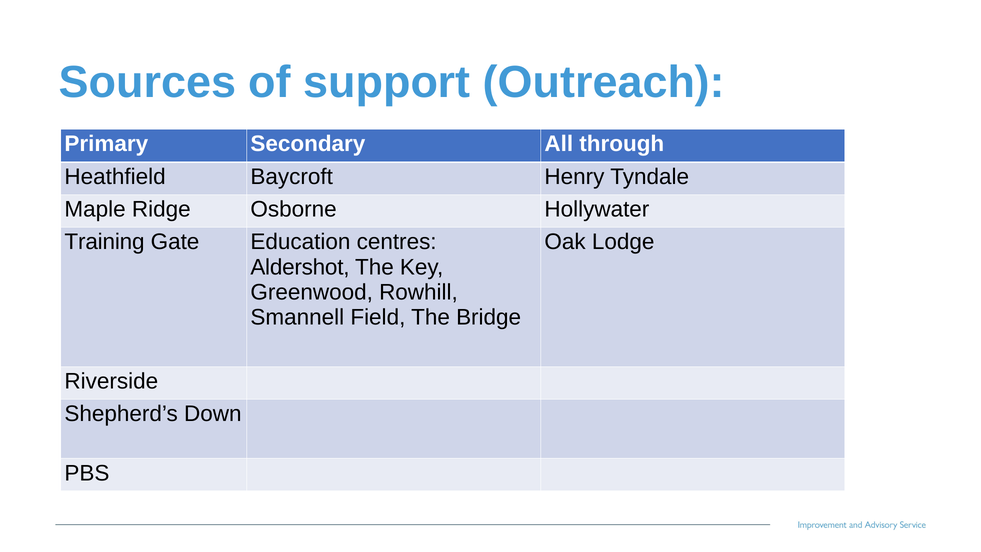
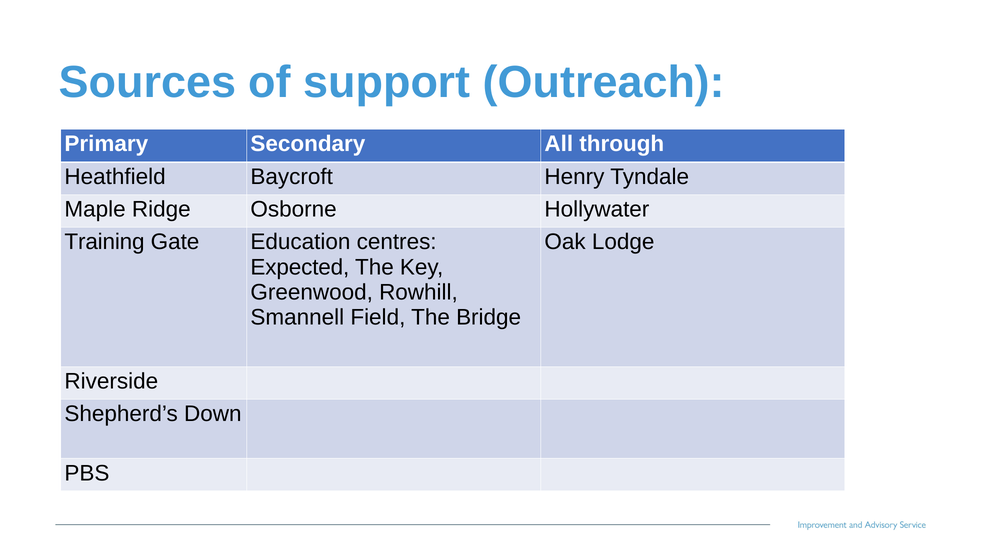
Aldershot: Aldershot -> Expected (300, 267)
